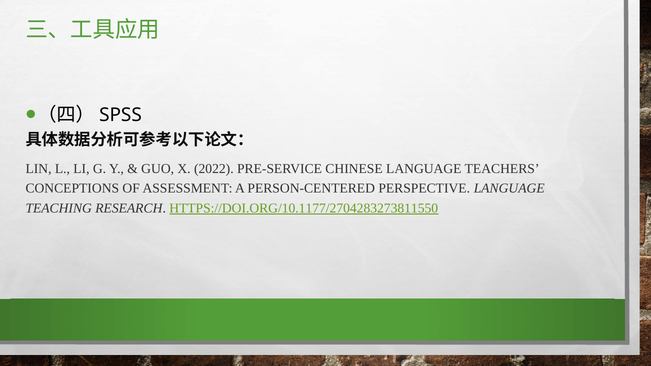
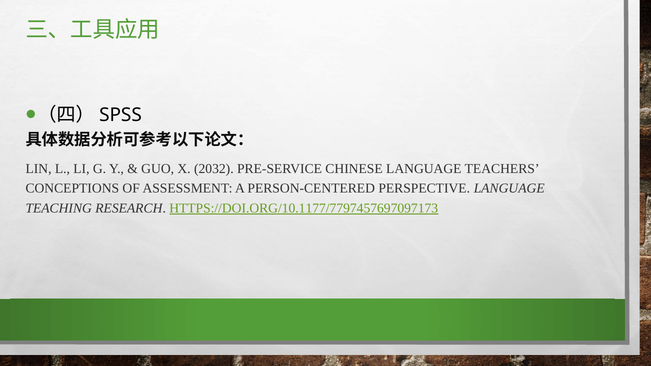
2022: 2022 -> 2032 (214, 169)
HTTPS://DOI.ORG/10.1177/2704283273811550: HTTPS://DOI.ORG/10.1177/2704283273811550 -> HTTPS://DOI.ORG/10.1177/7797457697097173 (304, 208)
